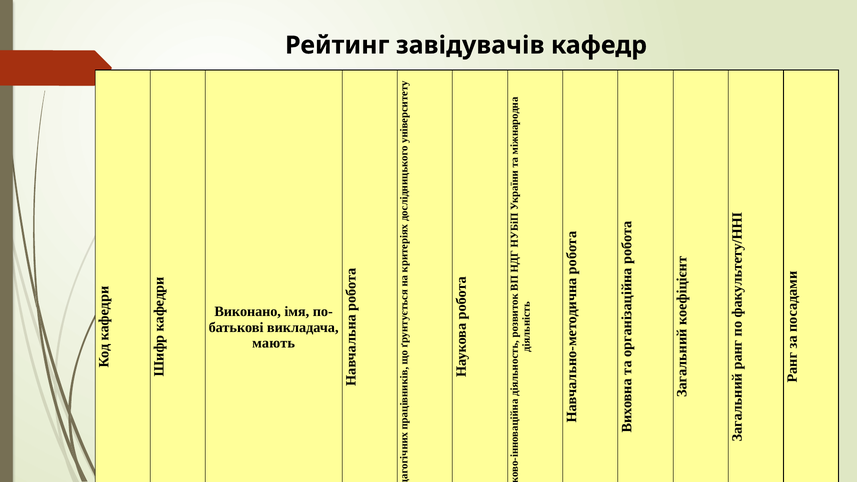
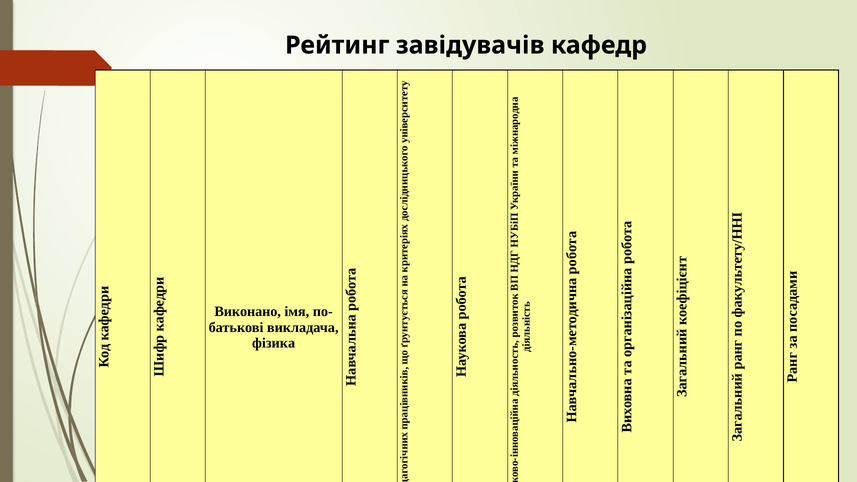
мають: мають -> фізика (274, 343)
